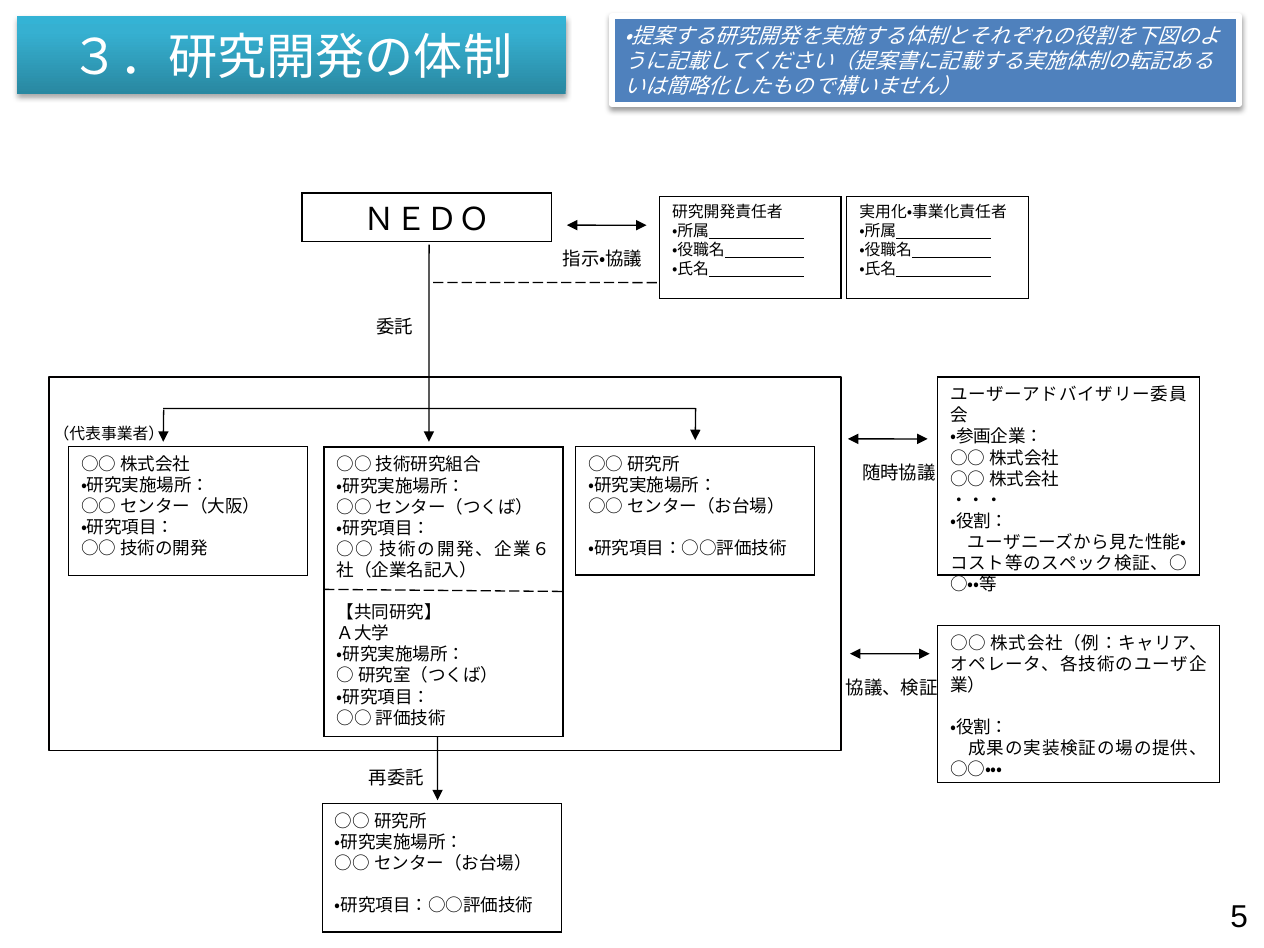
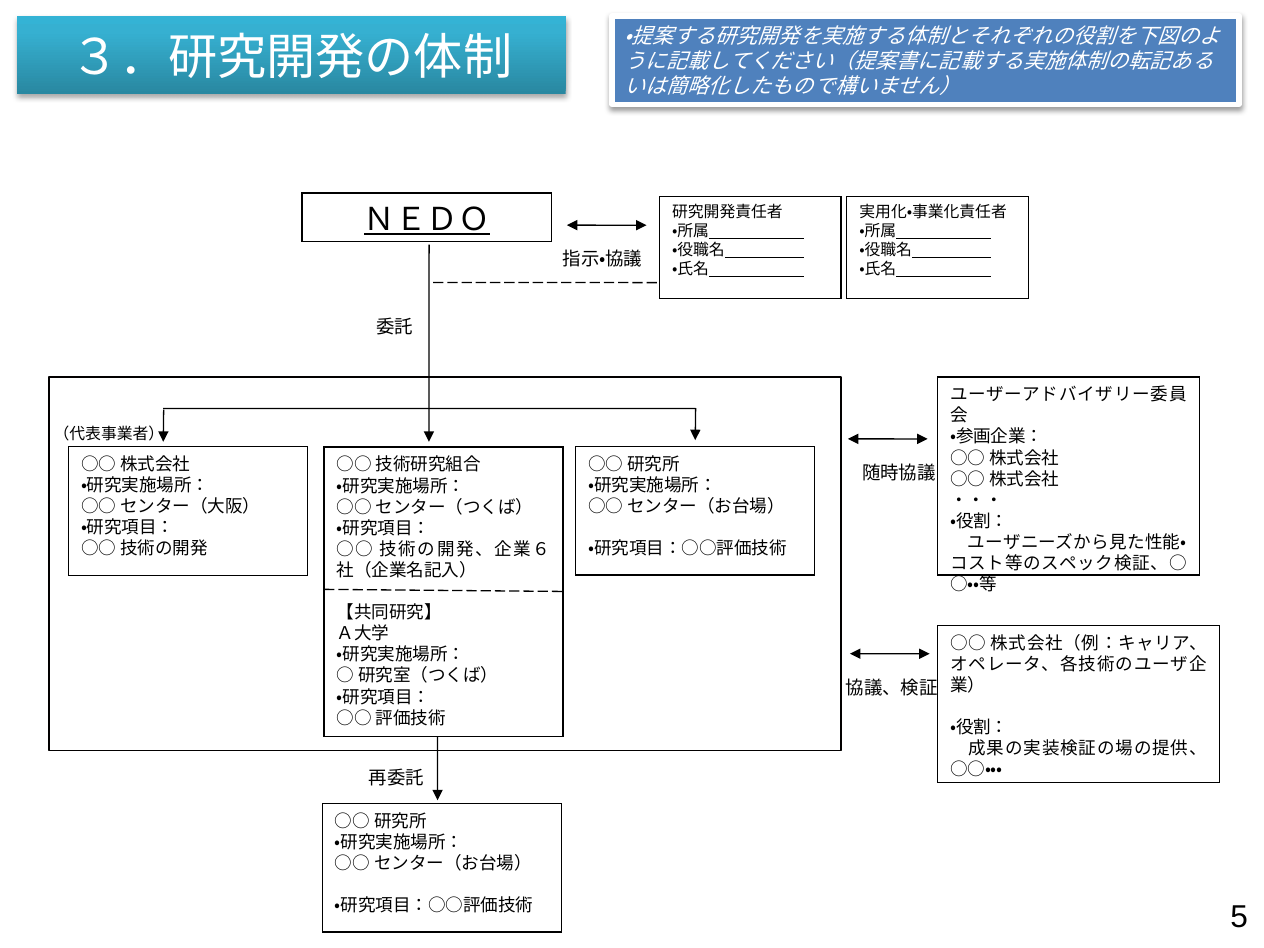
ＮＥＤＯ underline: none -> present (427, 220)
